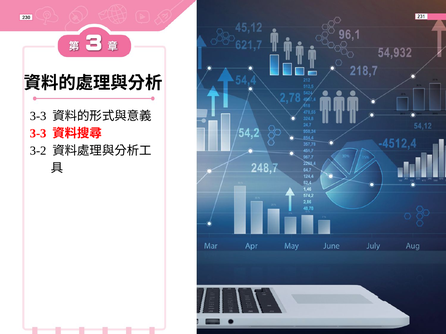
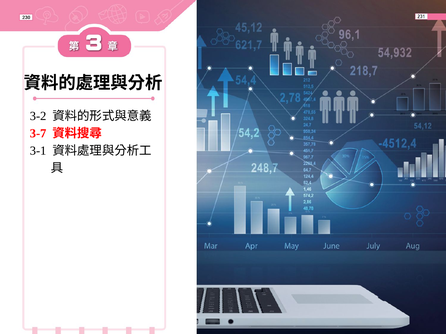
3-3: 3-3 -> 3-2 (38, 116)
3-3: 3-3 -> 3-7 (38, 134)
3-2: 3-2 -> 3-1 (38, 151)
